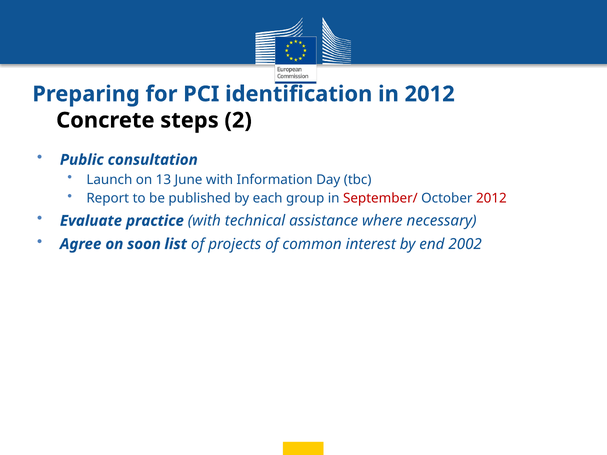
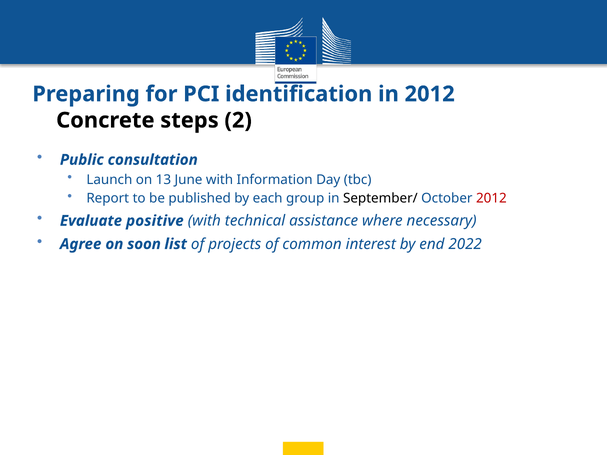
September/ colour: red -> black (380, 199)
practice: practice -> positive (155, 221)
2002: 2002 -> 2022 (465, 244)
